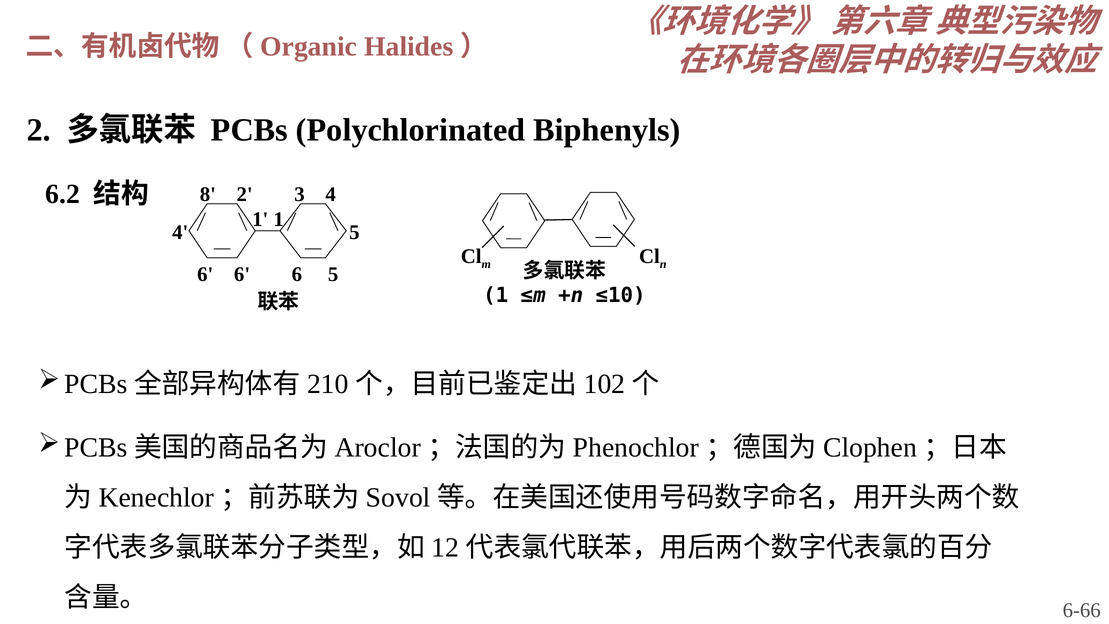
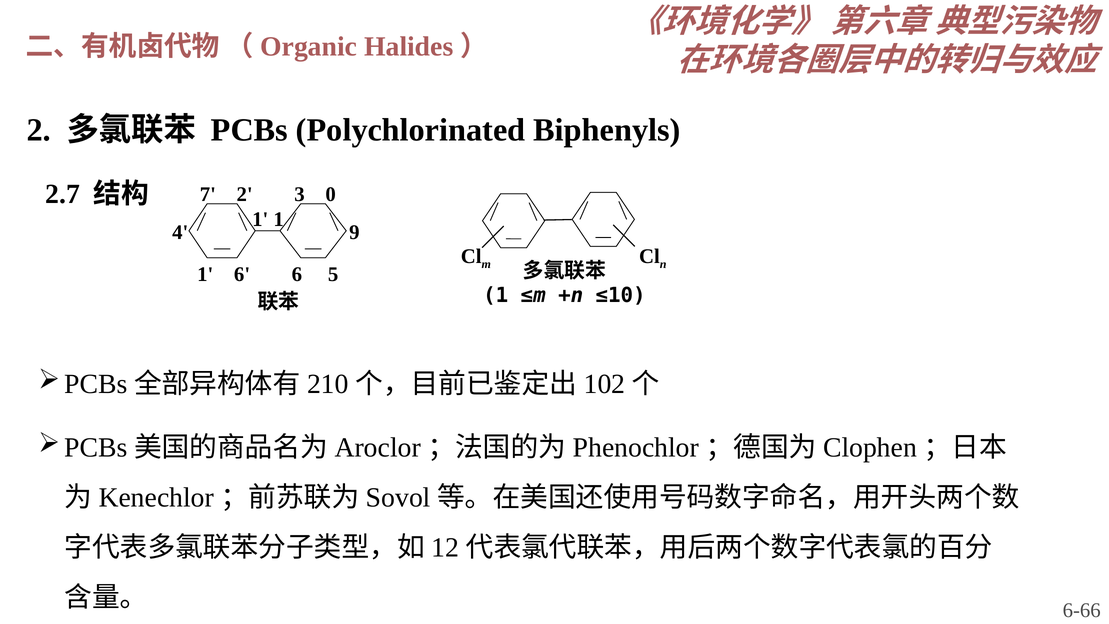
6.2: 6.2 -> 2.7 (63, 194)
8: 8 -> 7 (208, 194)
3 4: 4 -> 0 (331, 194)
4 5: 5 -> 9 (354, 232)
6: 6 -> 1 (205, 274)
